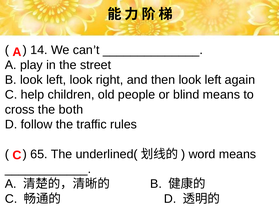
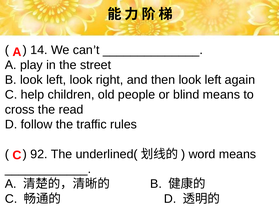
both: both -> read (71, 110)
65: 65 -> 92 (39, 154)
